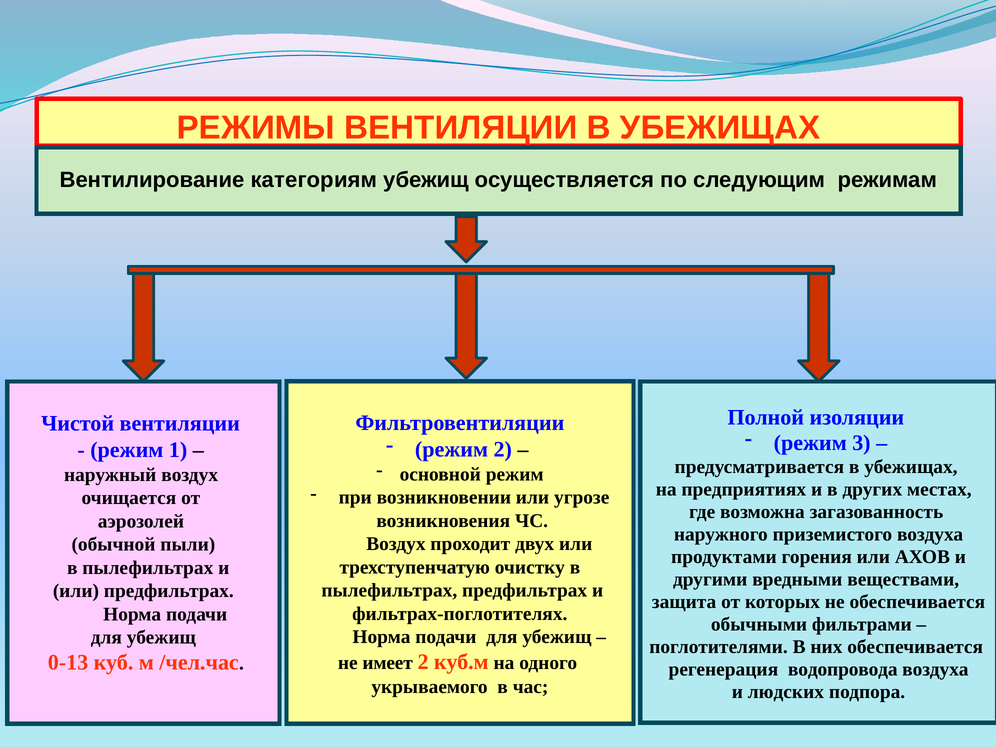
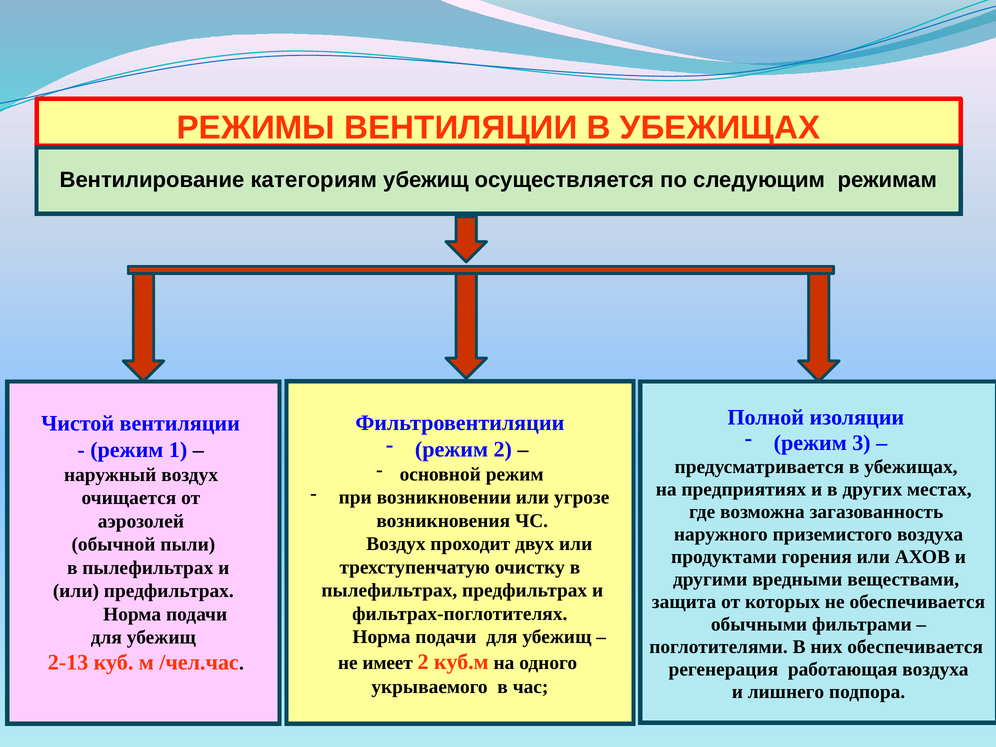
0-13: 0-13 -> 2-13 (68, 663)
водопровода: водопровода -> работающая (843, 669)
людских: людских -> лишнего (786, 692)
